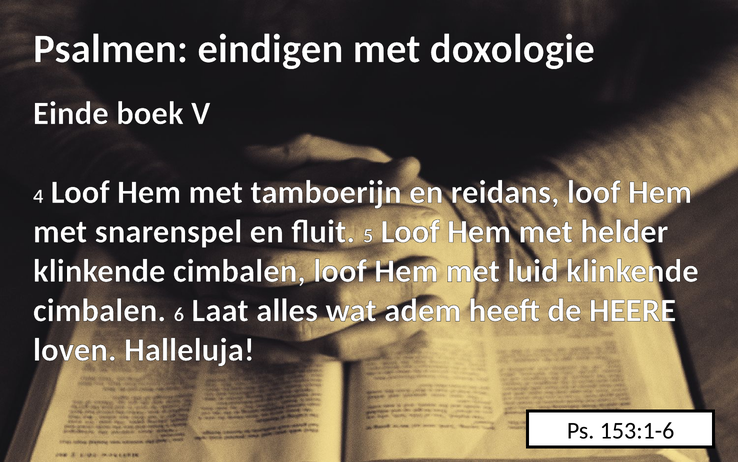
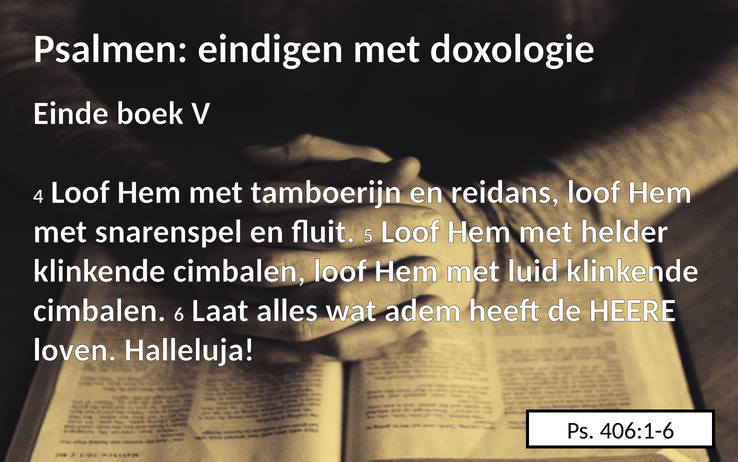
153:1-6: 153:1-6 -> 406:1-6 (637, 430)
